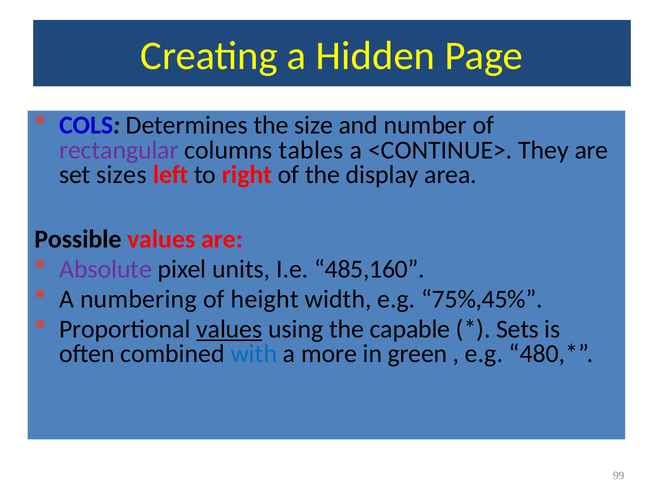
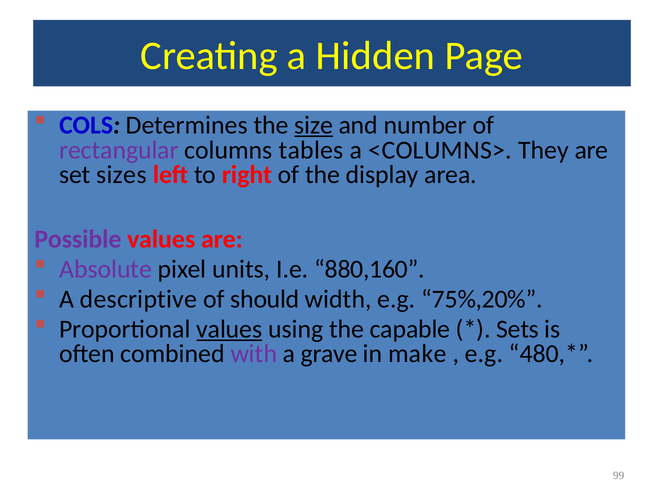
size underline: none -> present (314, 125)
<CONTINUE>: <CONTINUE> -> <COLUMNS> (440, 150)
Possible colour: black -> purple (78, 239)
485,160: 485,160 -> 880,160 (370, 269)
numbering: numbering -> descriptive (138, 299)
height: height -> should (265, 299)
75%,45%: 75%,45% -> 75%,20% (482, 299)
with colour: blue -> purple (254, 354)
more: more -> grave (329, 354)
green: green -> make (417, 354)
